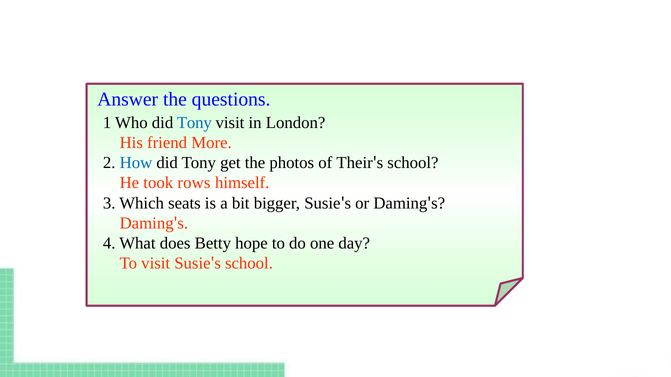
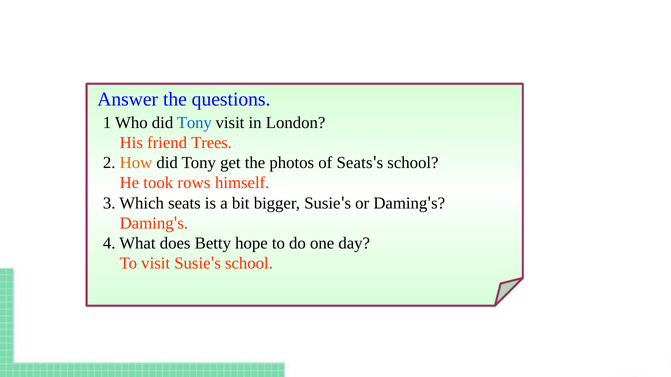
More: More -> Trees (212, 143)
How colour: blue -> orange (136, 163)
of Their: Their -> Seats (355, 163)
